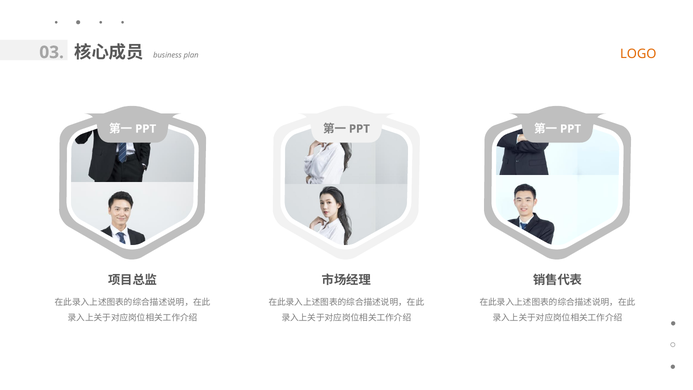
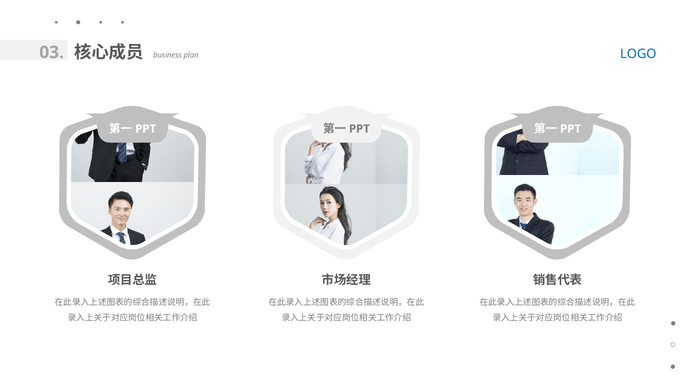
LOGO colour: orange -> blue (638, 54)
